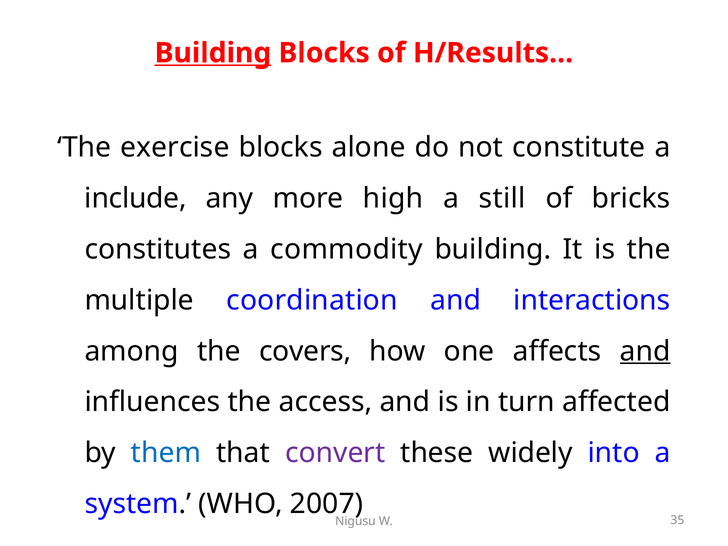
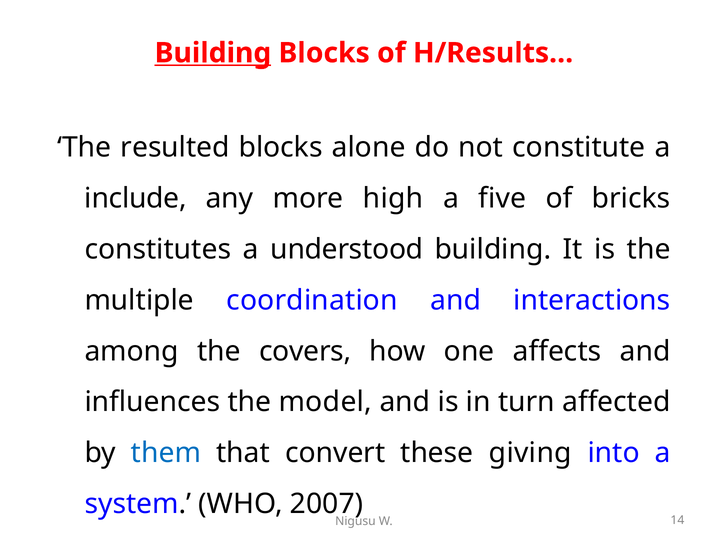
exercise: exercise -> resulted (175, 147)
still: still -> five (502, 198)
commodity: commodity -> understood (347, 249)
and underline: present -> none (645, 351)
access: access -> model (325, 402)
convert colour: purple -> black (335, 453)
widely: widely -> giving (530, 453)
35: 35 -> 14 (677, 520)
